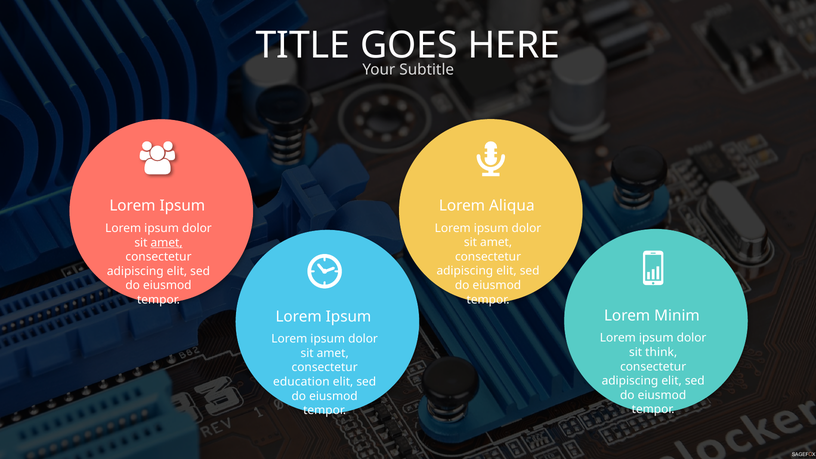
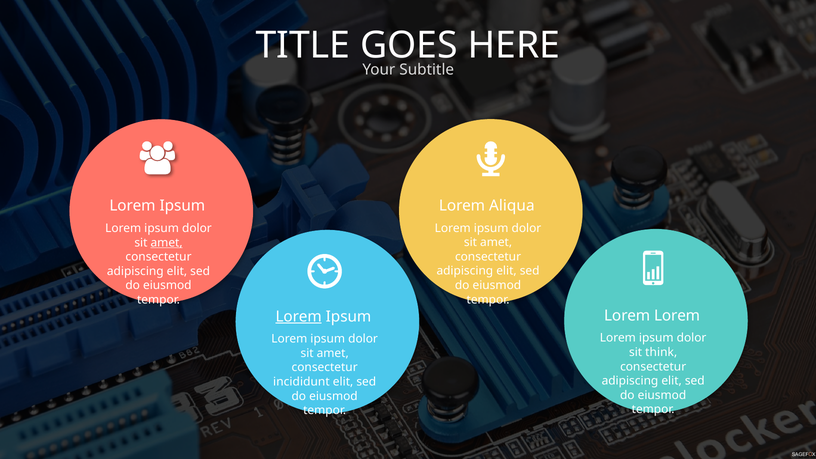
Minim: Minim -> Lorem (677, 316)
Lorem underline: none -> present (299, 317)
education: education -> incididunt (301, 382)
